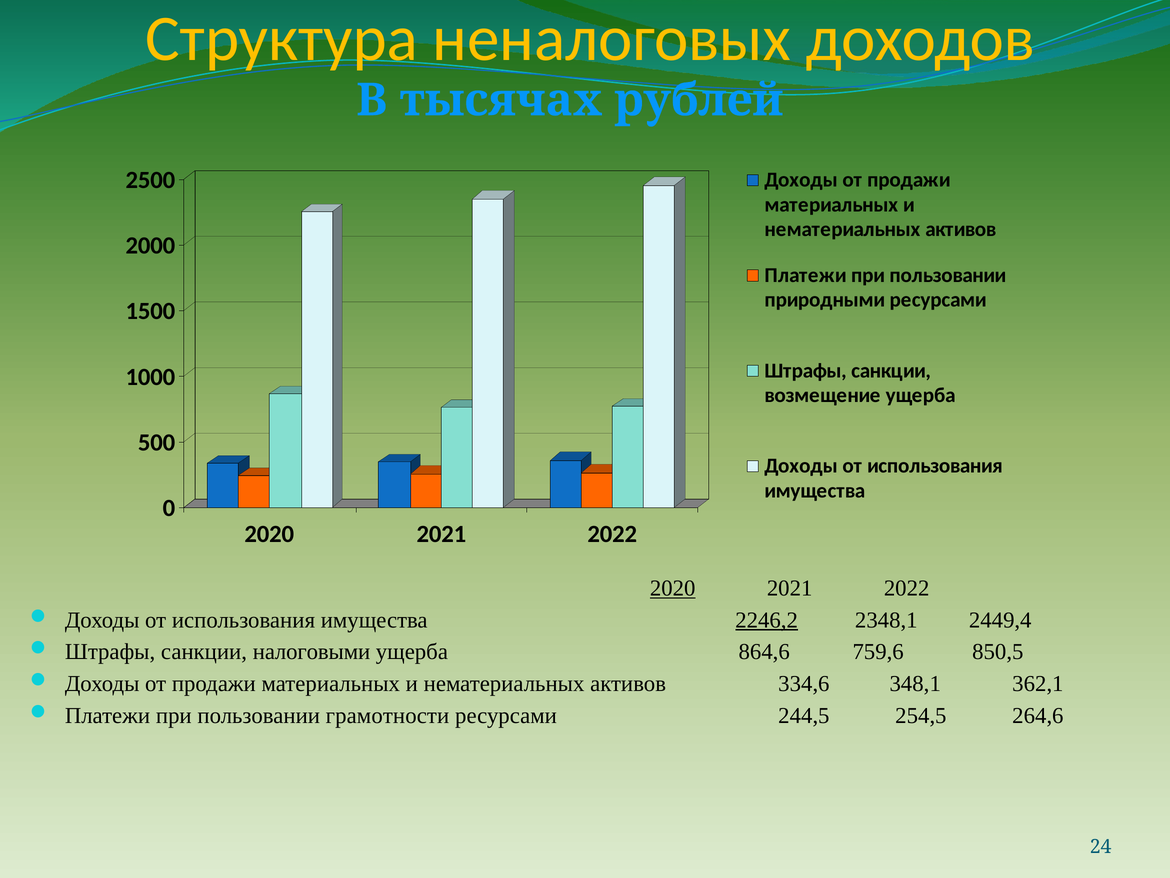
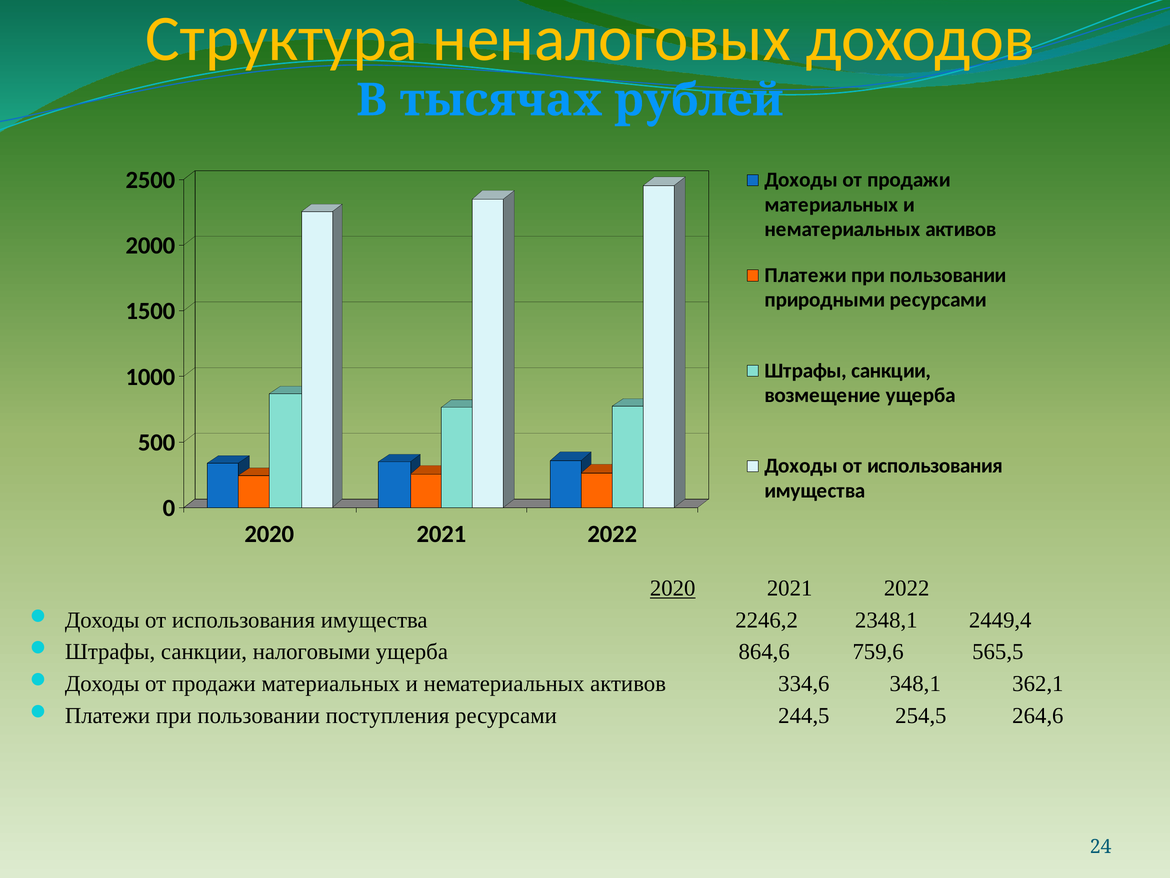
2246,2 underline: present -> none (767, 620)
850,5: 850,5 -> 565,5 (998, 652)
грамотности: грамотности -> поступления (388, 715)
